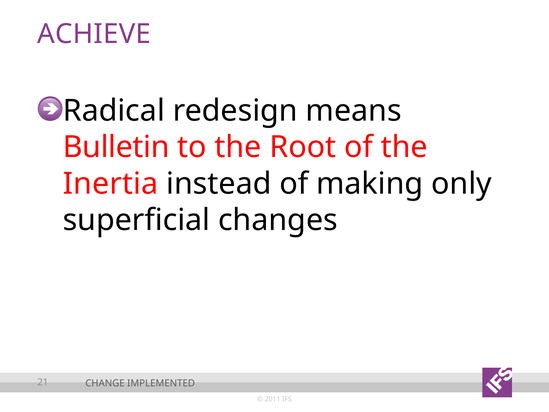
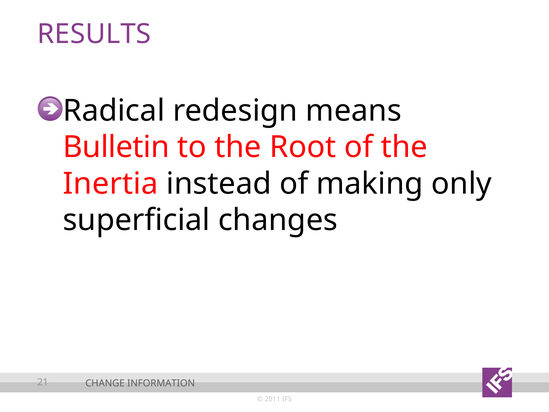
ACHIEVE: ACHIEVE -> RESULTS (94, 34)
IMPLEMENTED: IMPLEMENTED -> INFORMATION (161, 383)
